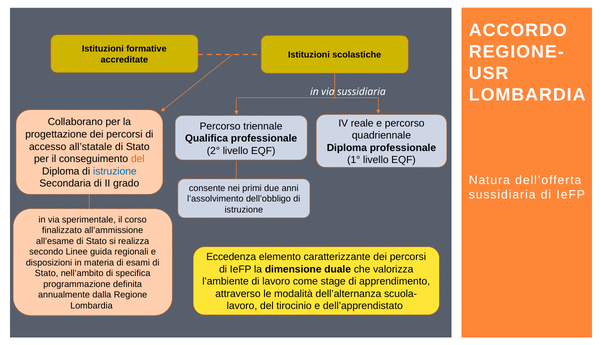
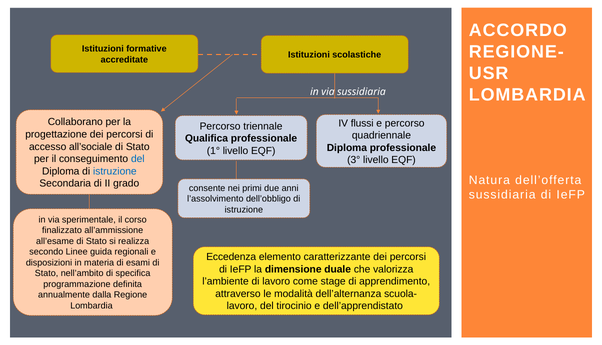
reale: reale -> flussi (362, 123)
all’statale: all’statale -> all’sociale (91, 147)
2°: 2° -> 1° (213, 151)
del colour: orange -> blue (138, 159)
1°: 1° -> 3° (354, 160)
